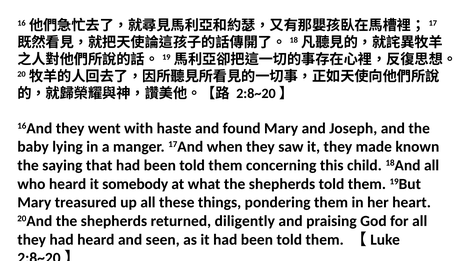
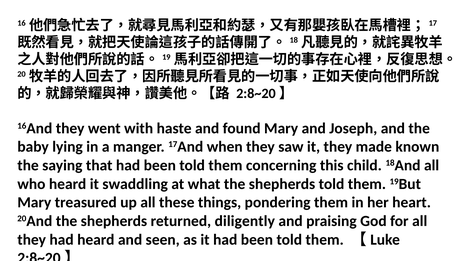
somebody: somebody -> swaddling (135, 184)
